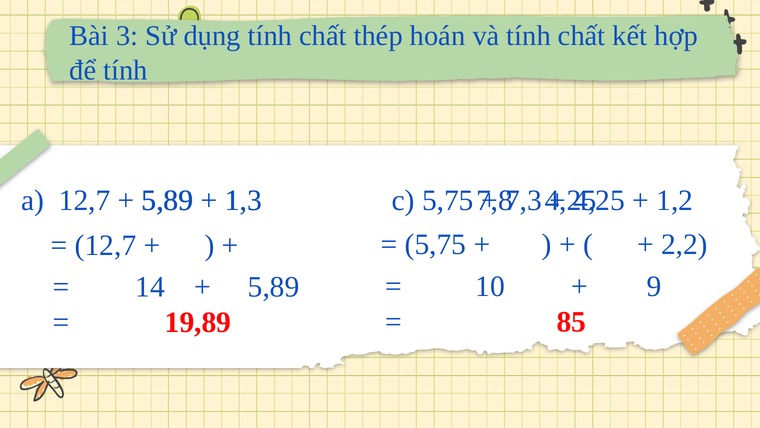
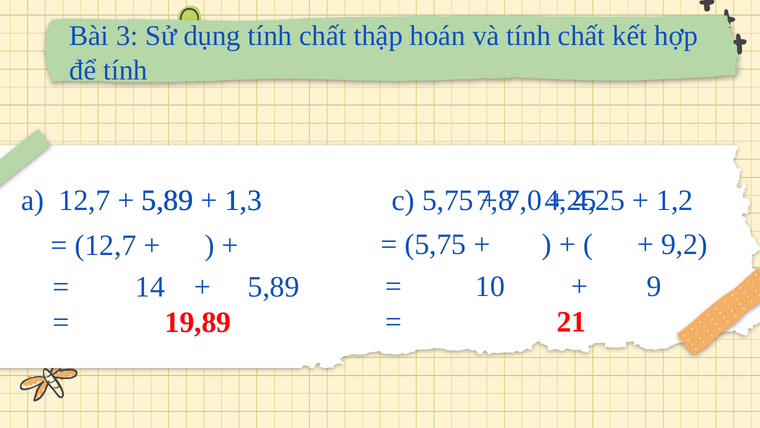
thép: thép -> thập (378, 36)
7,3: 7,3 -> 7,0 (523, 200)
2,2: 2,2 -> 9,2 (684, 244)
85: 85 -> 21 (571, 322)
